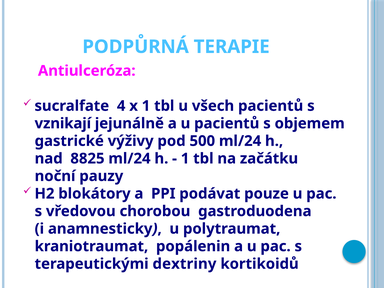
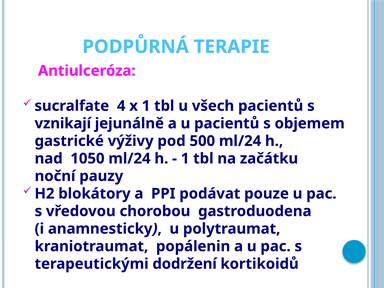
8825: 8825 -> 1050 (87, 159)
dextriny: dextriny -> dodržení (185, 264)
